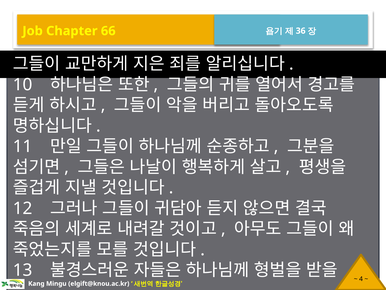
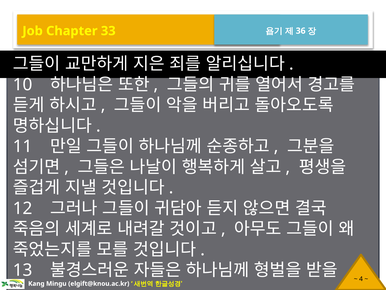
66: 66 -> 33 (108, 31)
